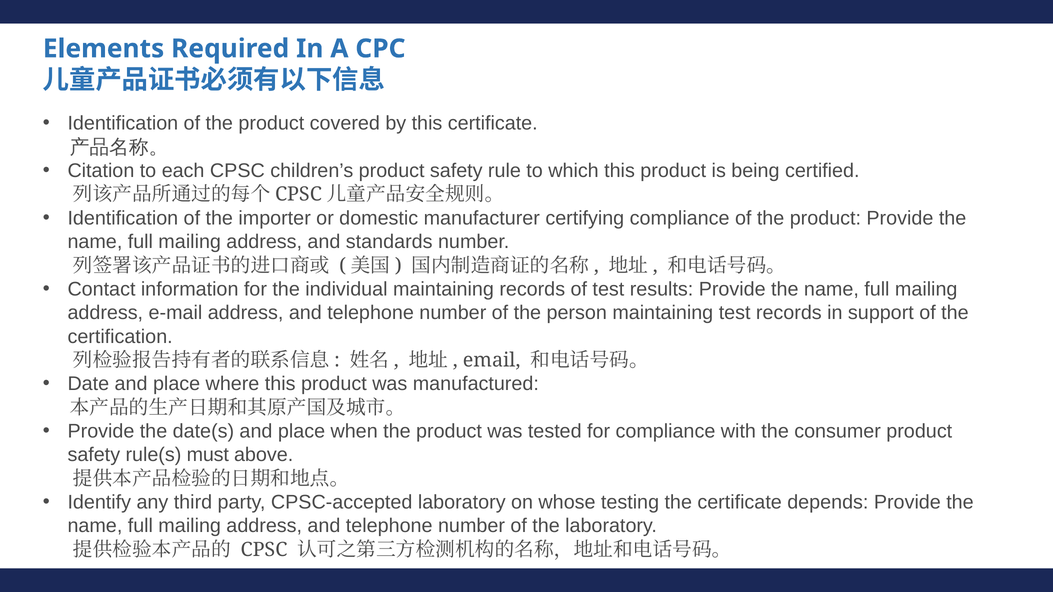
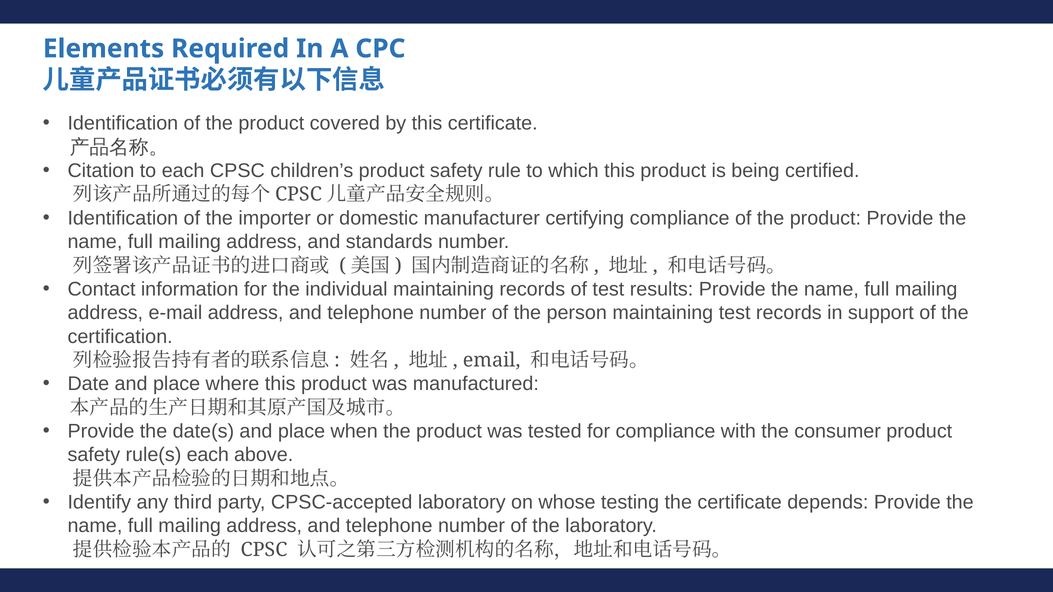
rule(s must: must -> each (208, 455)
